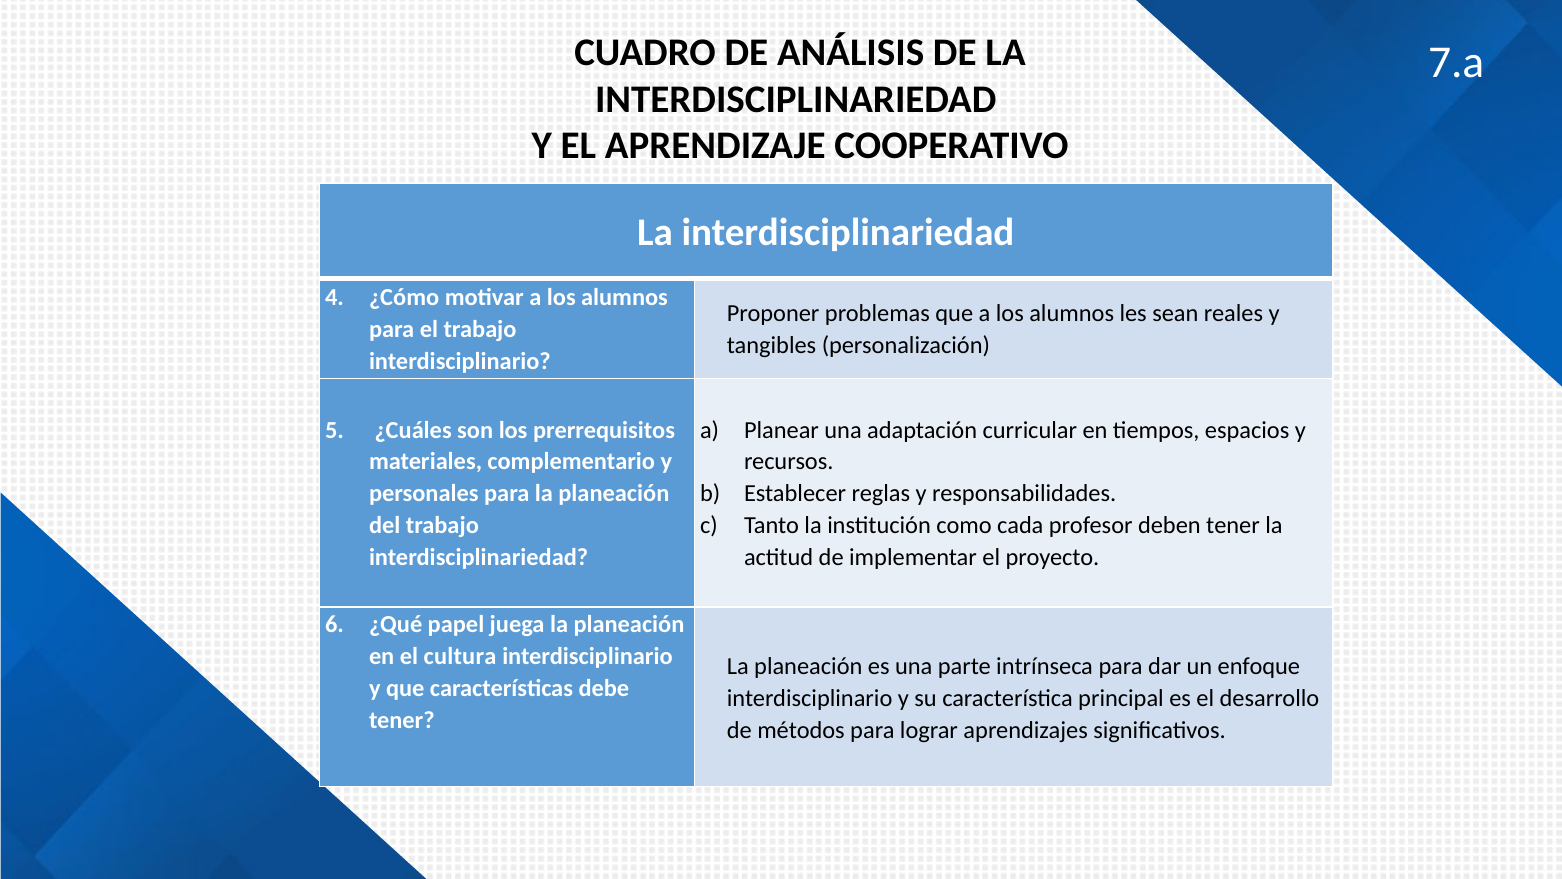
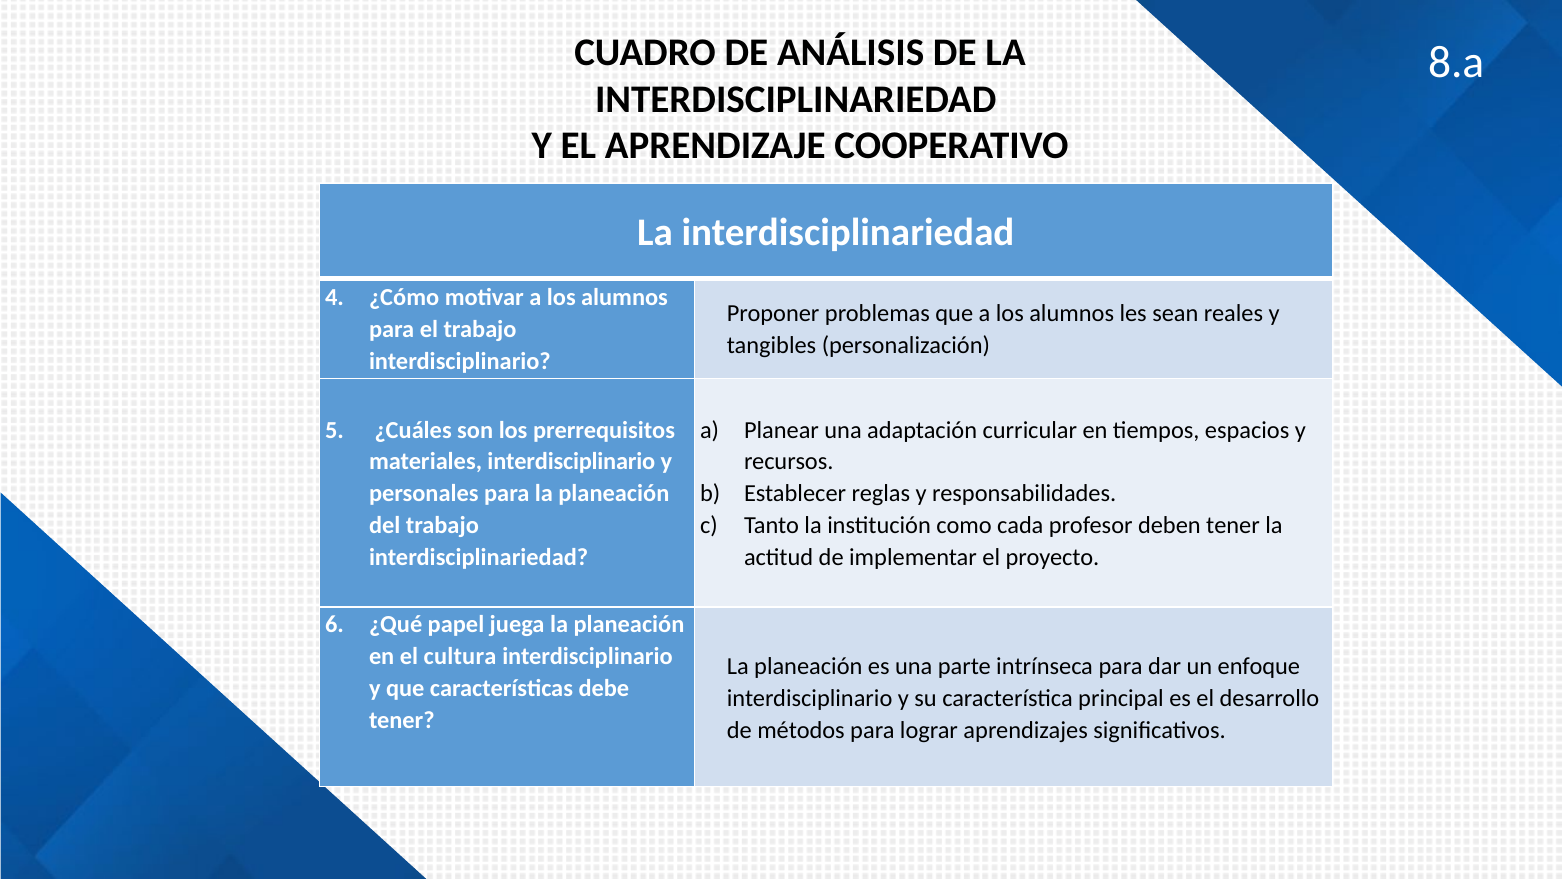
7.a: 7.a -> 8.a (1456, 63)
materiales complementario: complementario -> interdisciplinario (571, 462)
